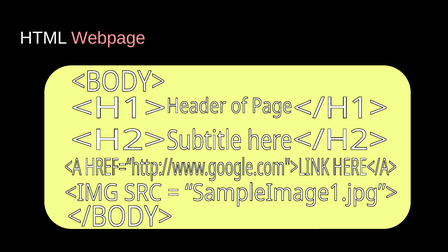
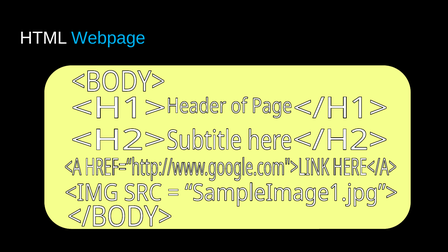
Webpage colour: pink -> light blue (108, 38)
